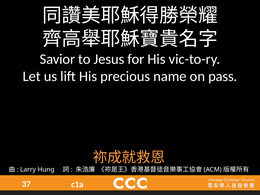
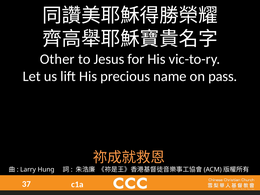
Savior: Savior -> Other (57, 59)
